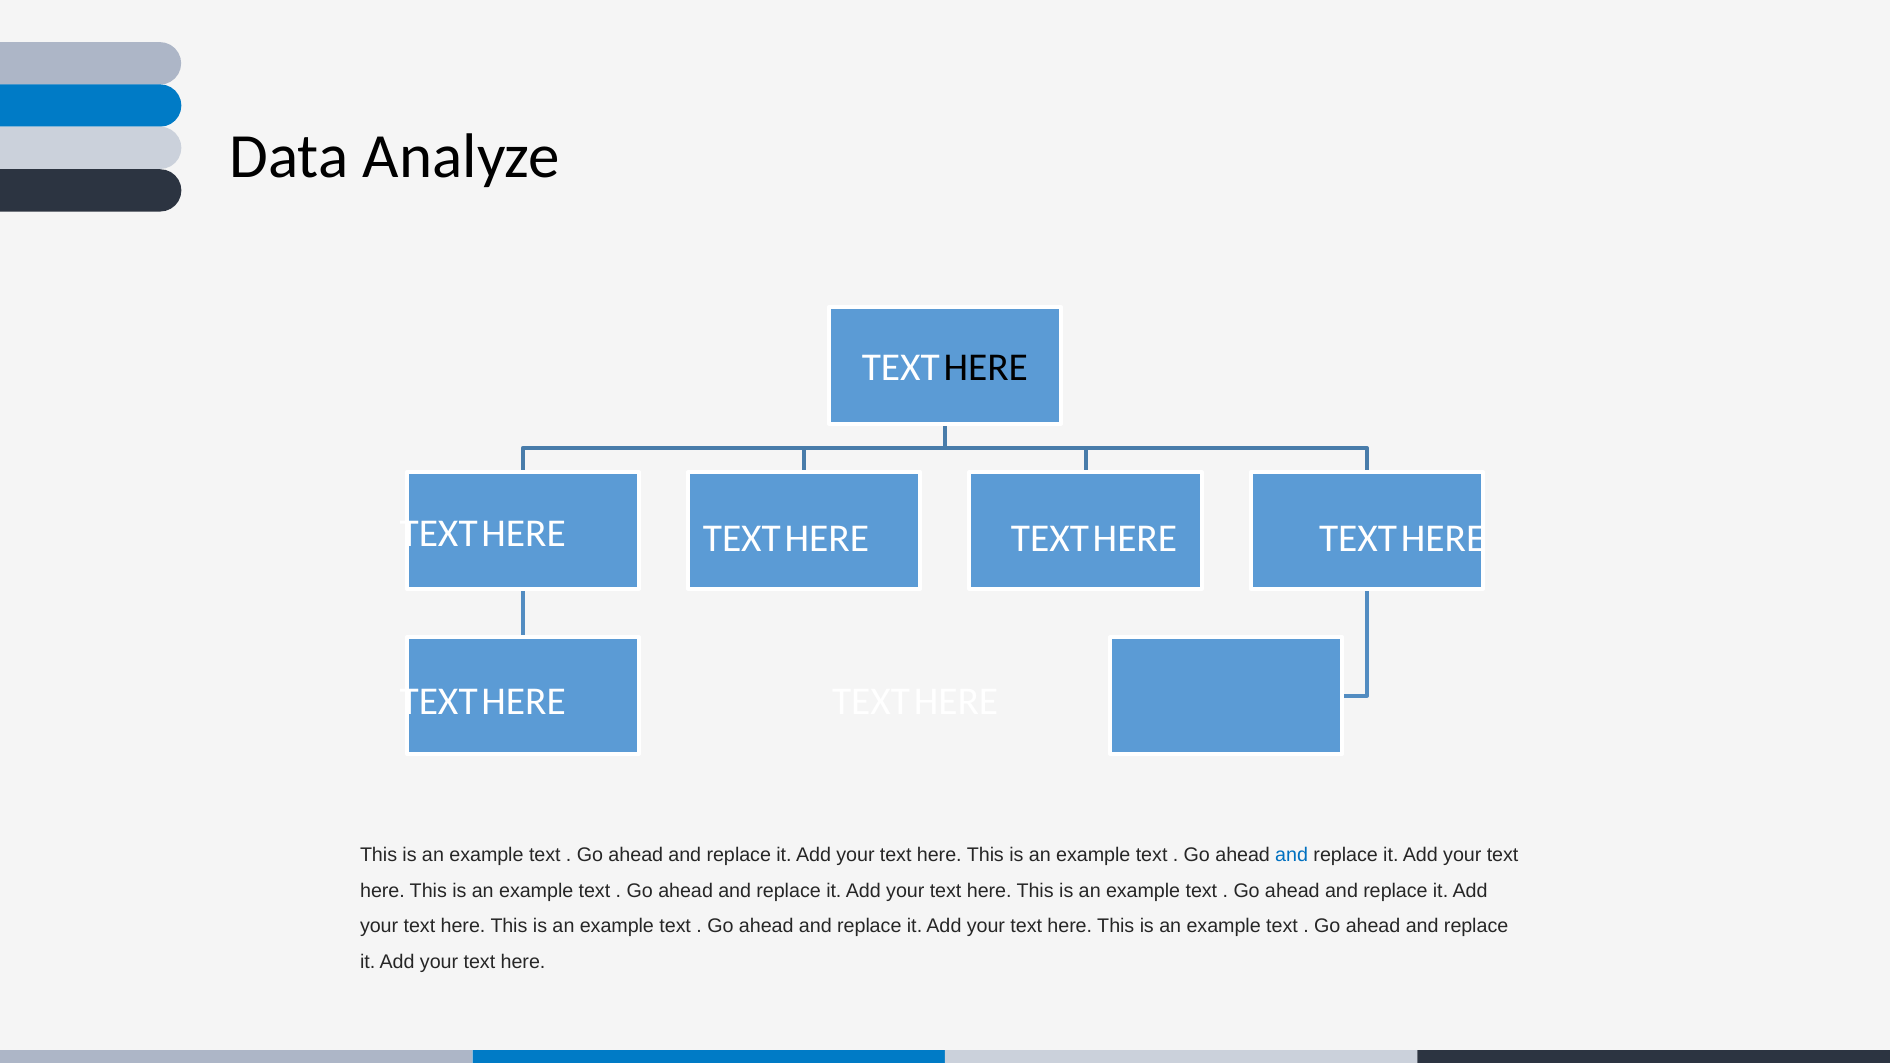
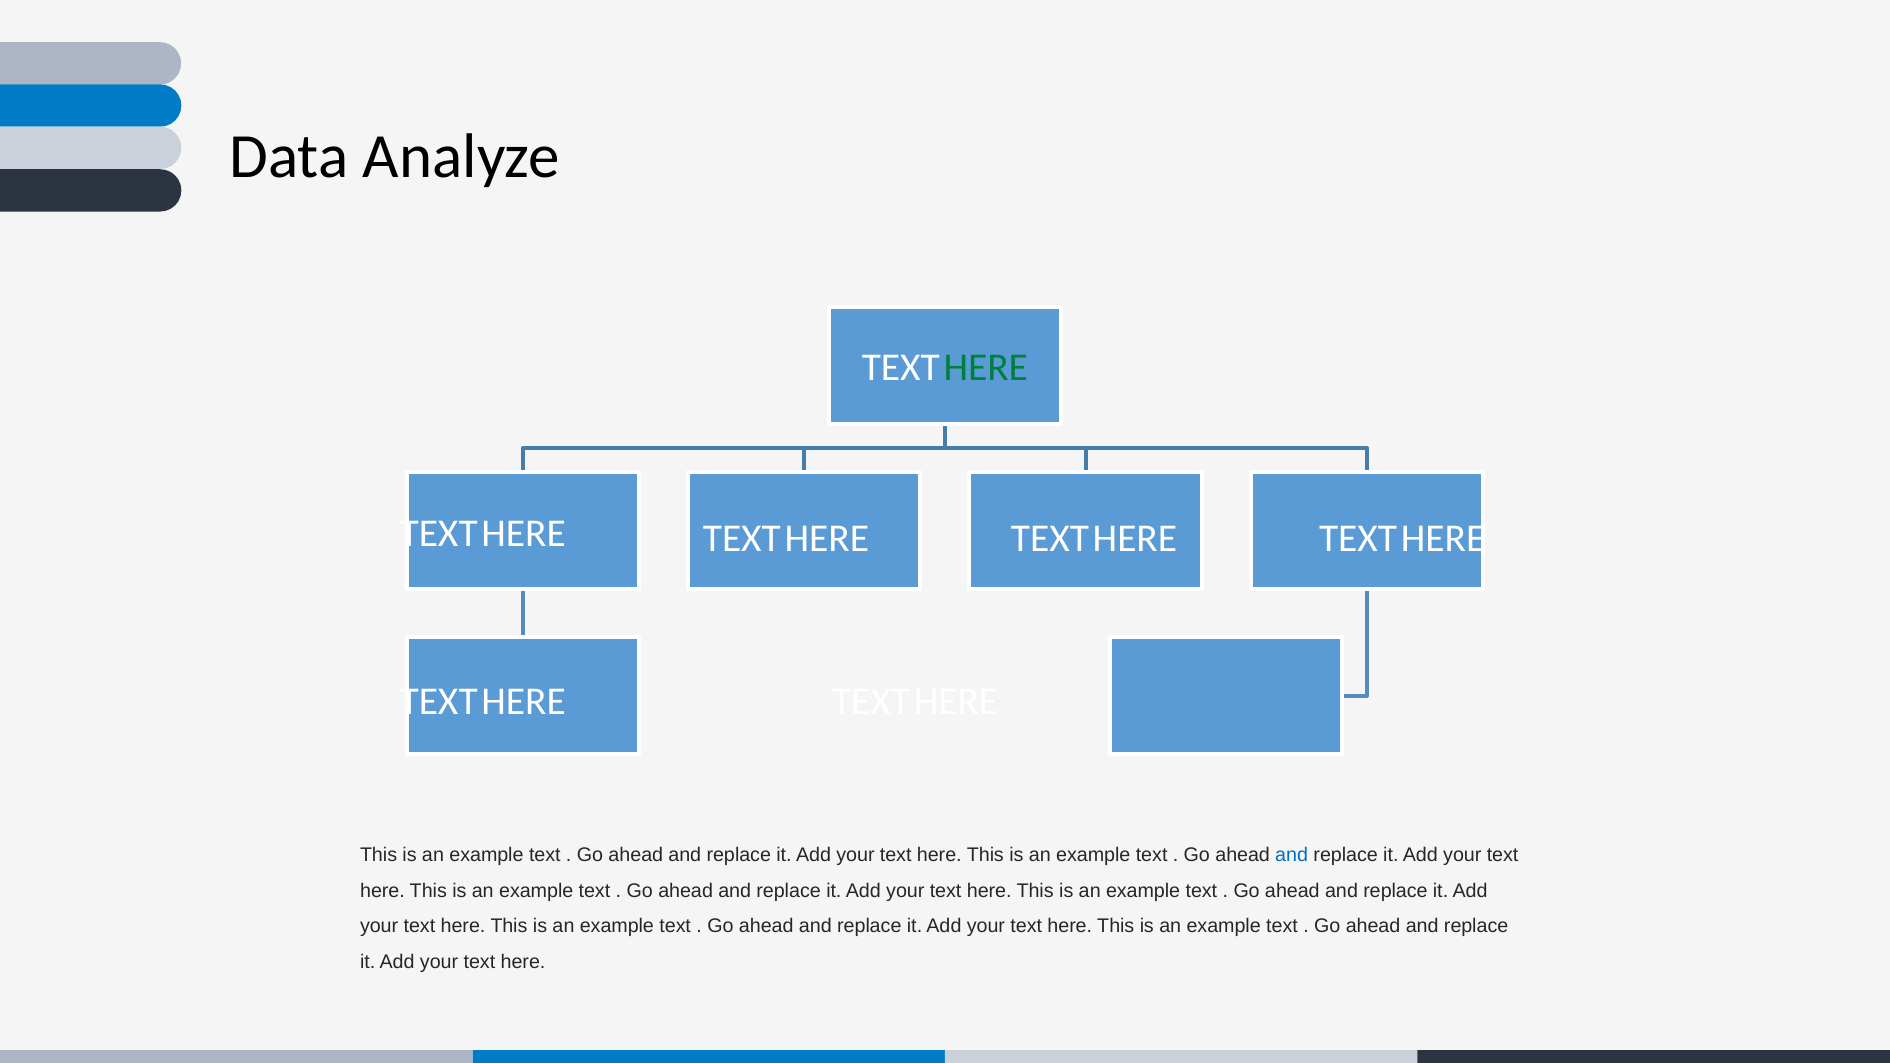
HERE colour: black -> green (986, 367)
